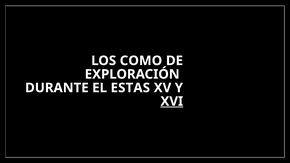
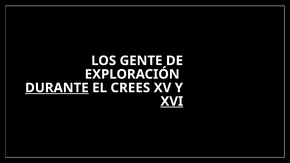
COMO: COMO -> GENTE (141, 61)
DURANTE underline: none -> present (57, 88)
ESTAS: ESTAS -> CREES (130, 88)
